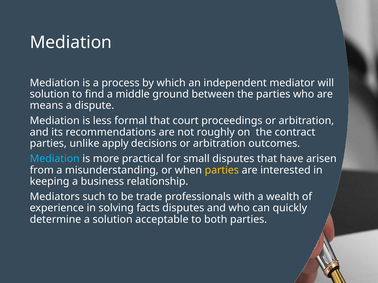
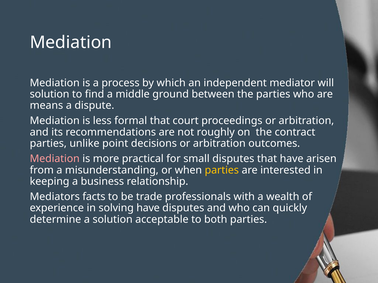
apply: apply -> point (115, 144)
Mediation colour: light blue -> pink (55, 159)
such: such -> facts (94, 197)
solving facts: facts -> have (148, 208)
